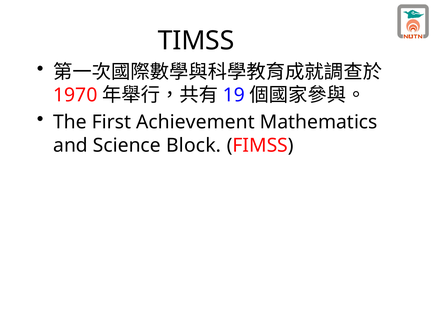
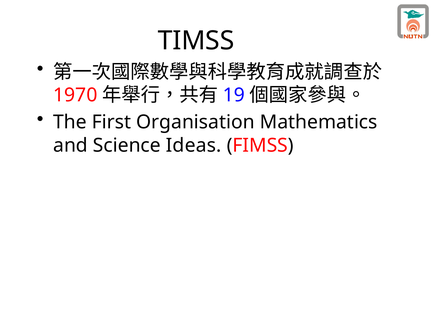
Achievement: Achievement -> Organisation (195, 122)
Block: Block -> Ideas (194, 146)
